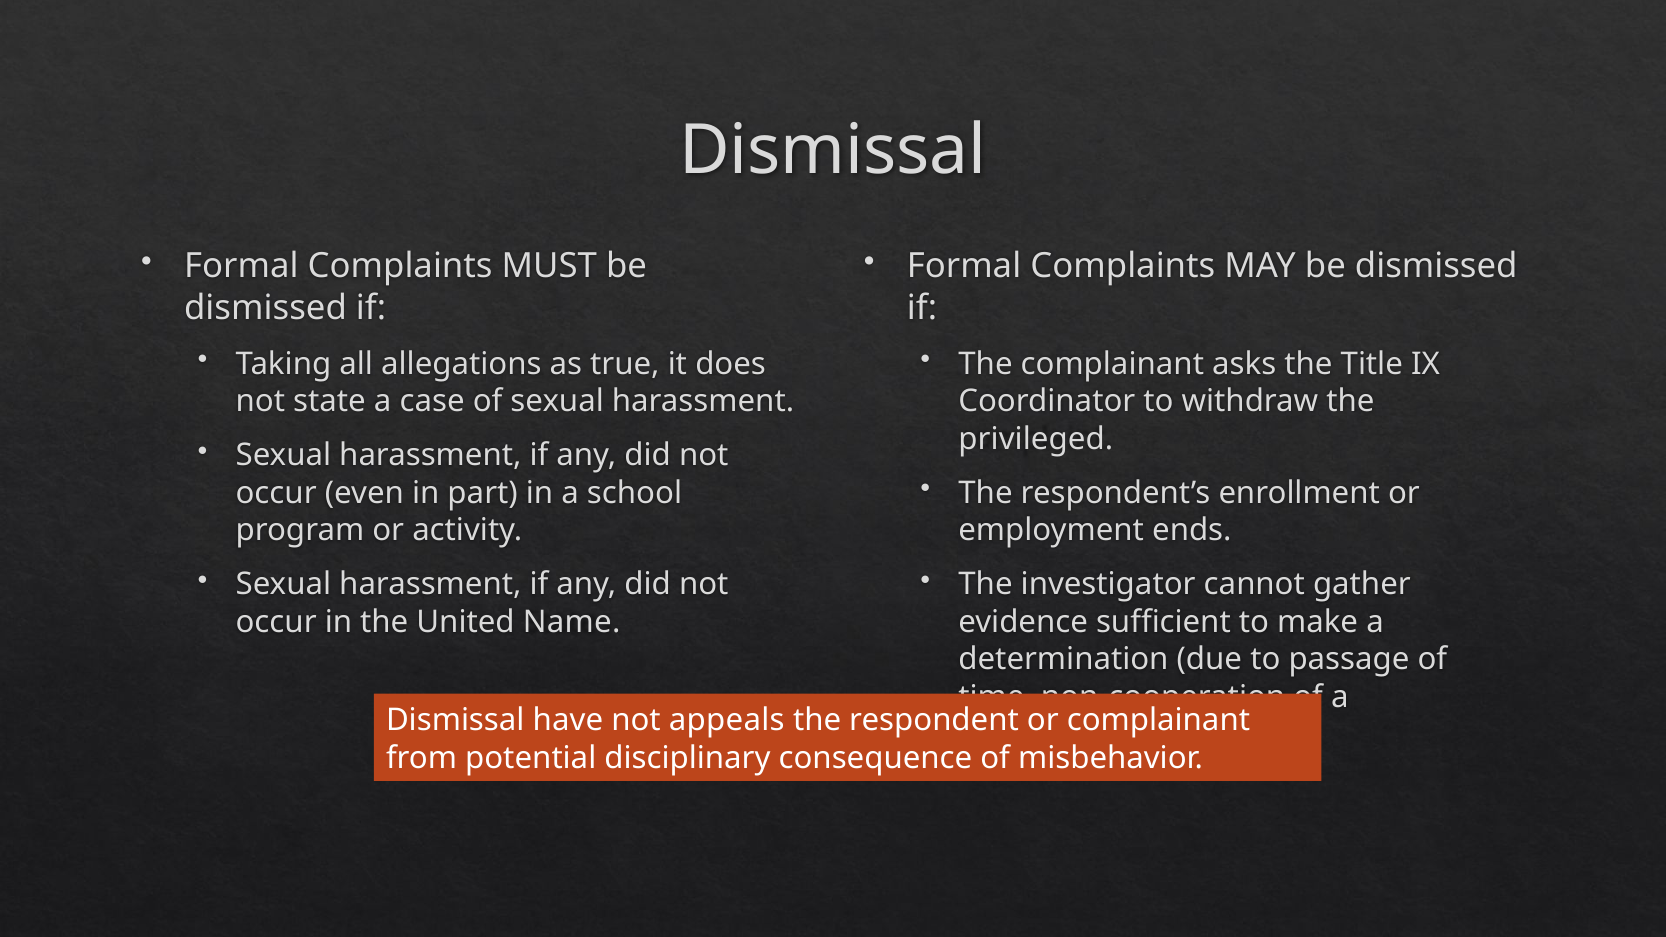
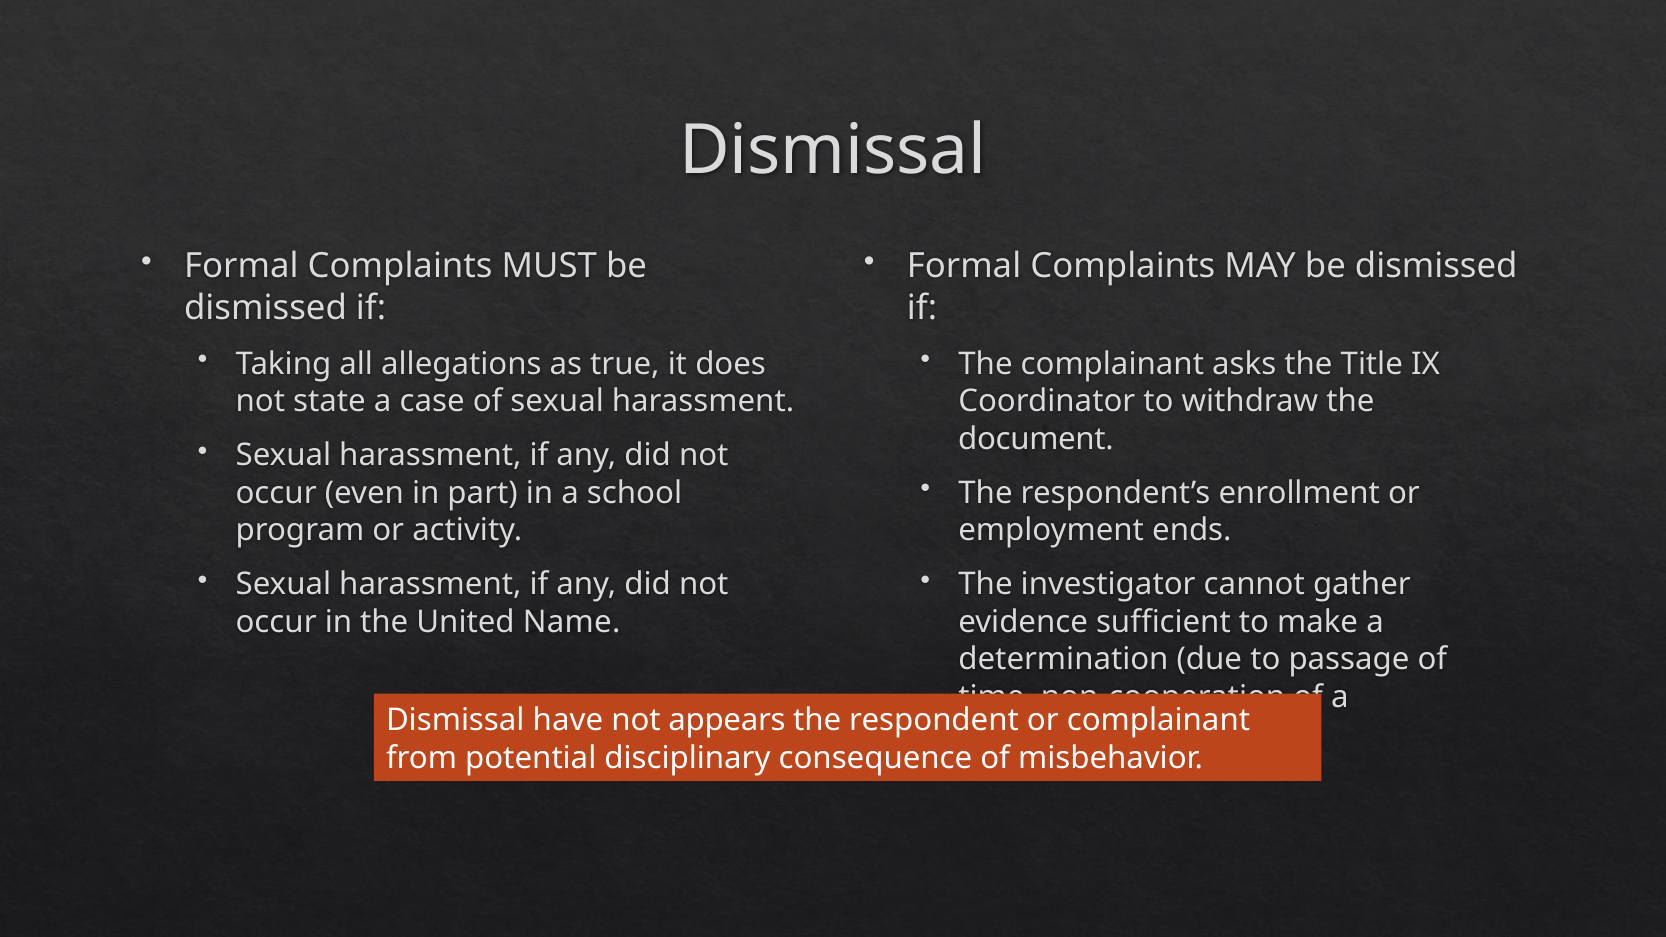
privileged: privileged -> document (1036, 439)
appeals: appeals -> appears (727, 721)
